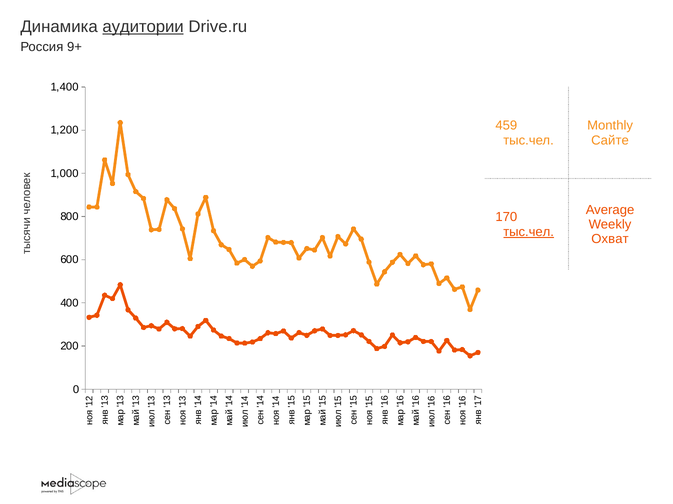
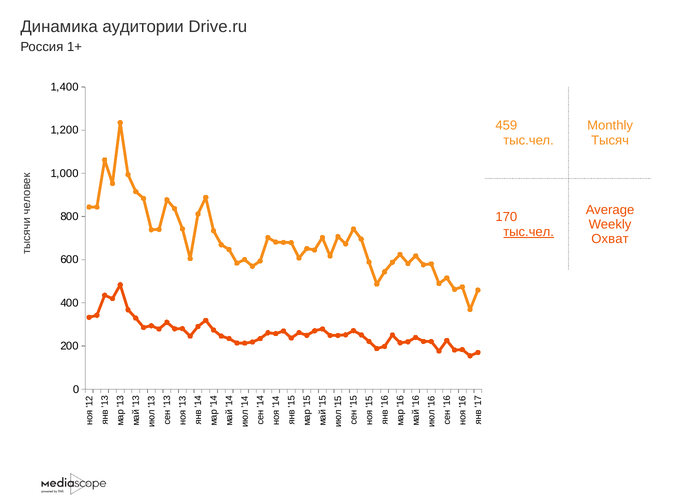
аудитории underline: present -> none (143, 27)
9+: 9+ -> 1+ (74, 47)
Сайте: Сайте -> Тысяч (610, 141)
